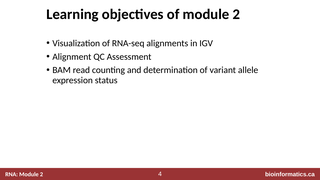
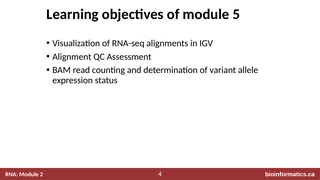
of module 2: 2 -> 5 (236, 14)
